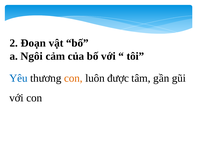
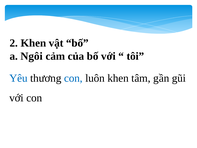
2 Đoạn: Đoạn -> Khen (33, 43)
con colour: orange -> blue (73, 78)
luôn được: được -> khen (118, 78)
